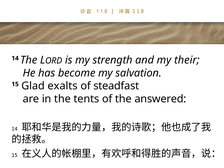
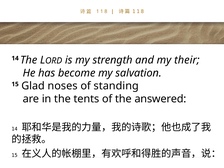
exalts: exalts -> noses (63, 86)
steadfast: steadfast -> standing (116, 86)
